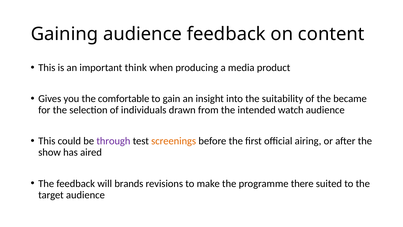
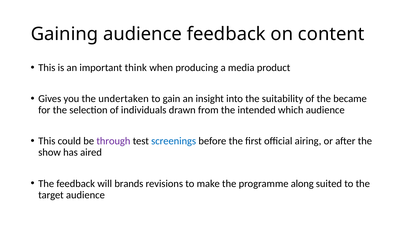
comfortable: comfortable -> undertaken (124, 99)
watch: watch -> which (291, 110)
screenings colour: orange -> blue (174, 141)
there: there -> along (302, 183)
